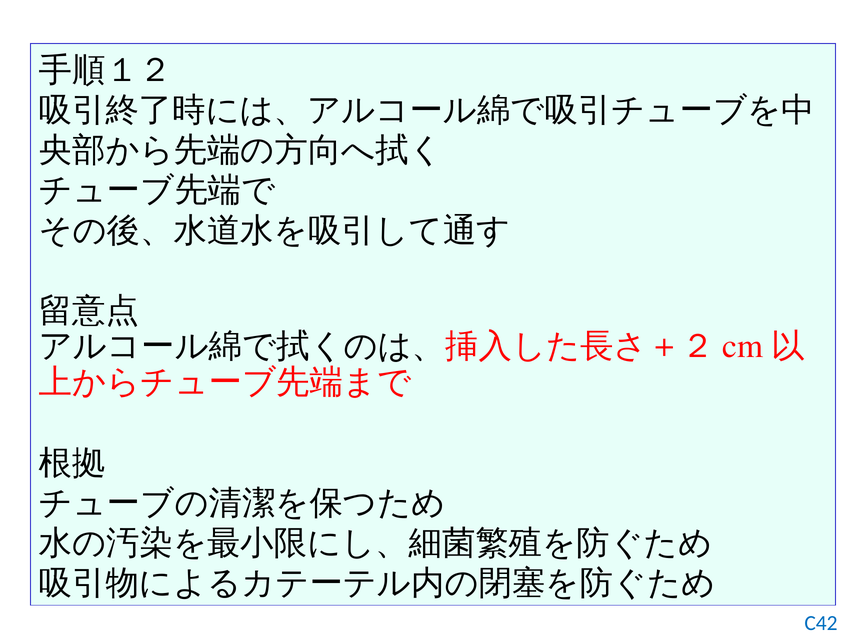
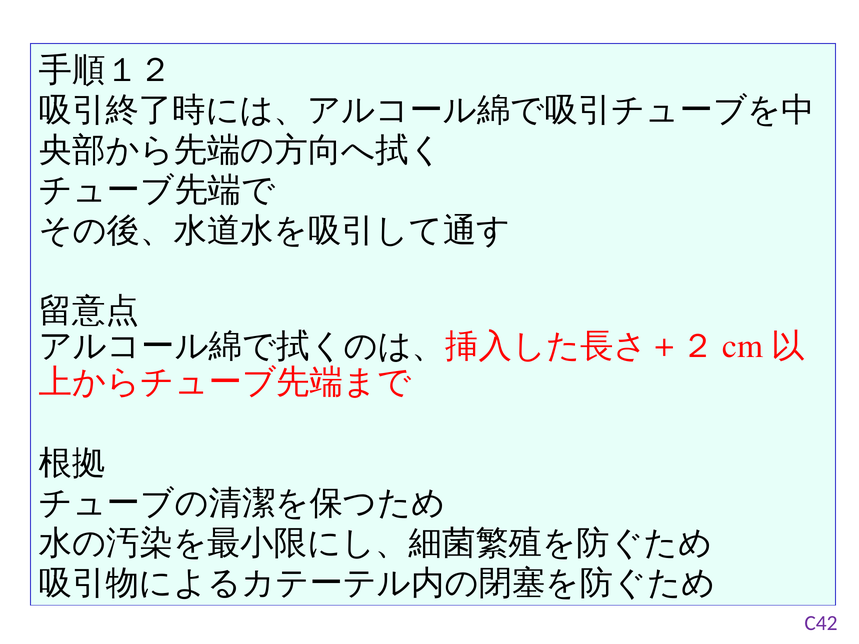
C42 colour: blue -> purple (821, 623)
